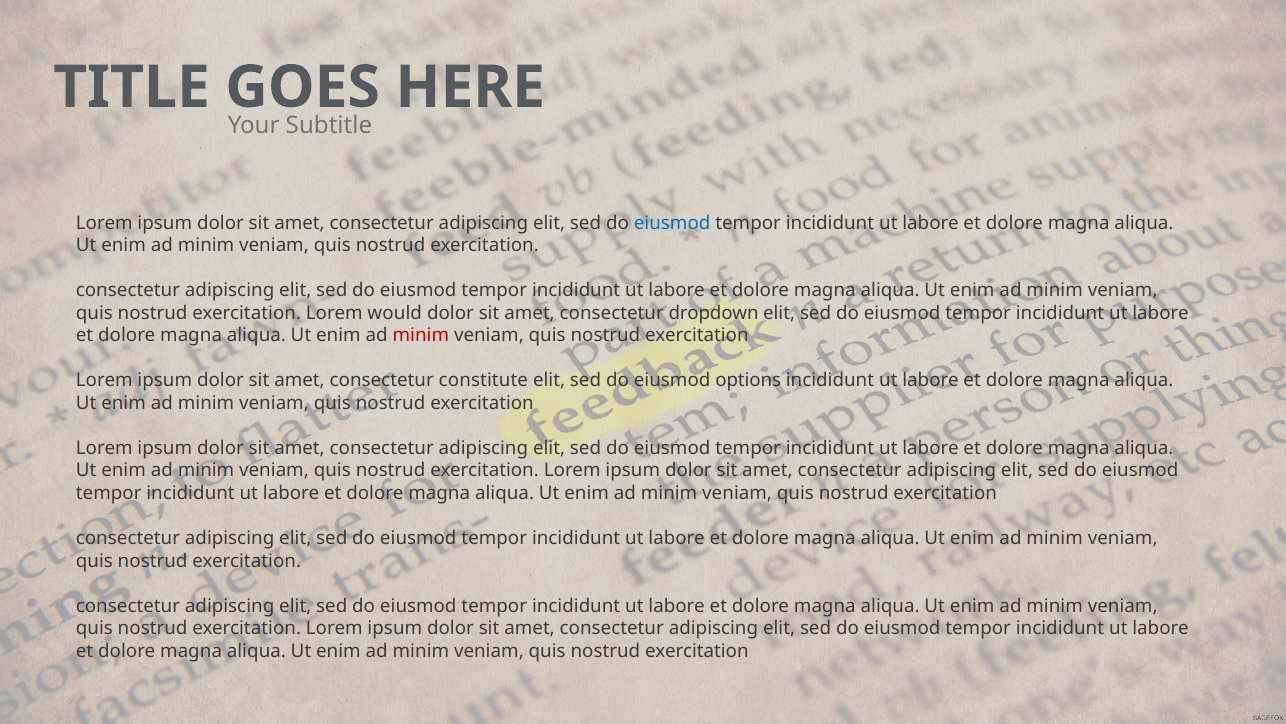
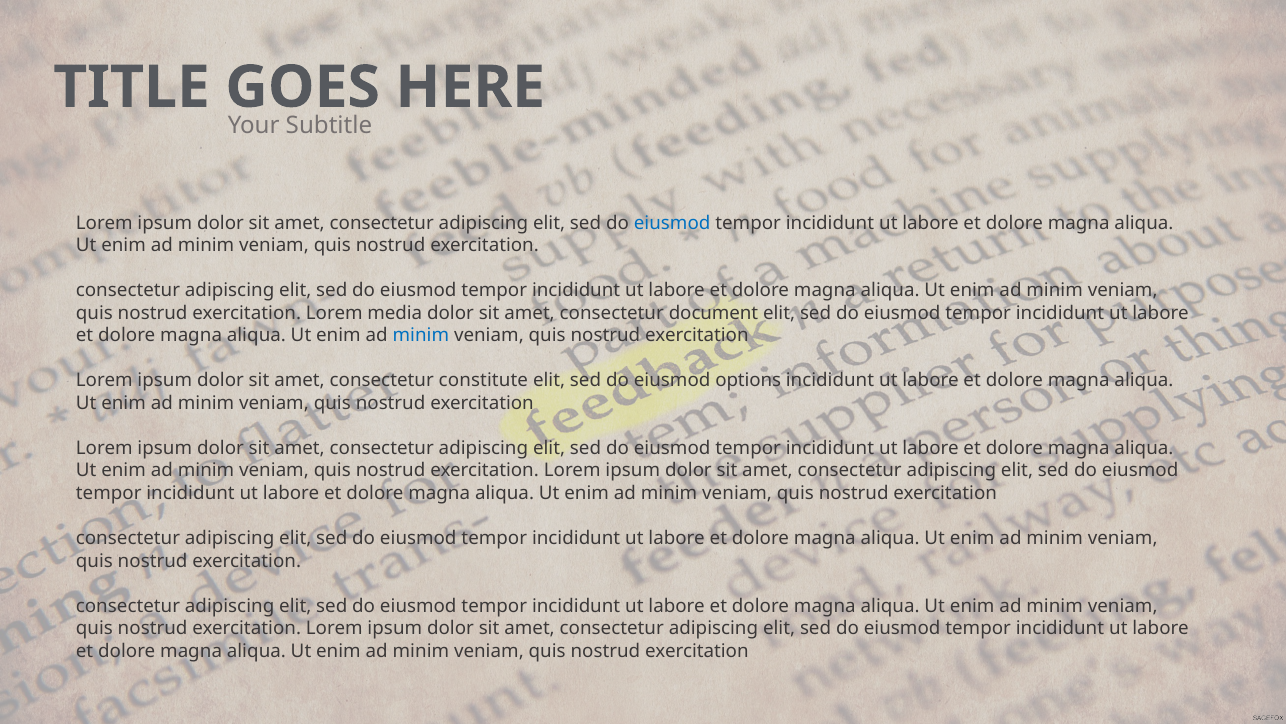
would: would -> media (395, 313)
dropdown: dropdown -> document (714, 313)
minim colour: red -> blue (421, 335)
